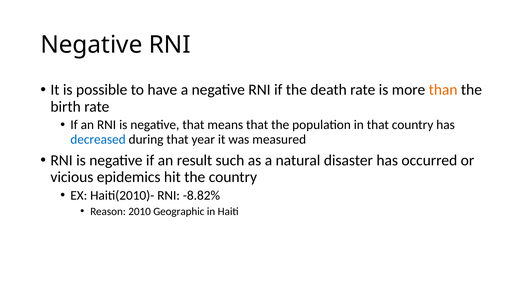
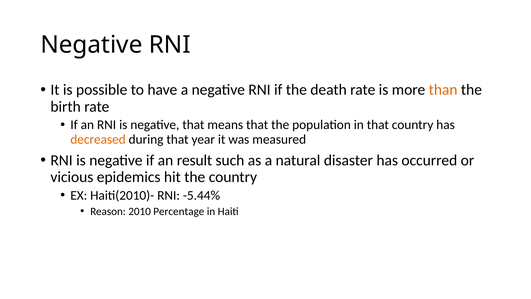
decreased colour: blue -> orange (98, 139)
-8.82%: -8.82% -> -5.44% (201, 195)
Geographic: Geographic -> Percentage (179, 211)
